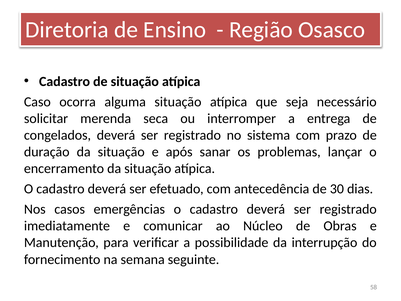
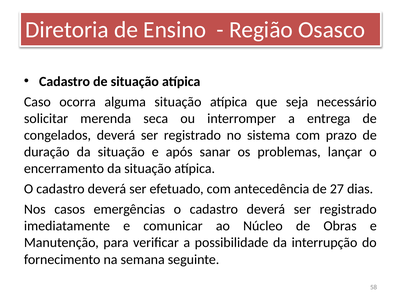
30: 30 -> 27 (337, 189)
